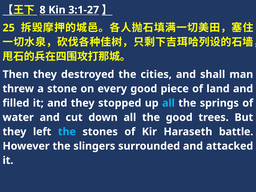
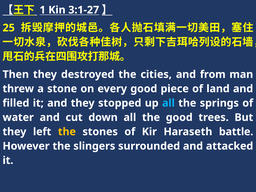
8: 8 -> 1 (43, 10)
shall: shall -> from (213, 74)
the colour: light blue -> yellow (67, 132)
